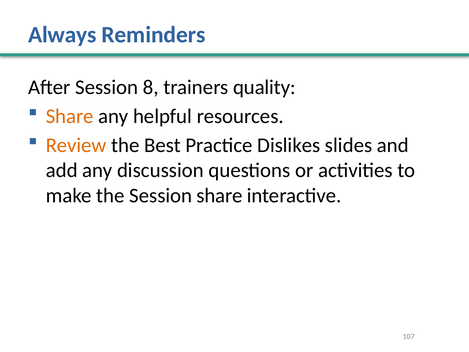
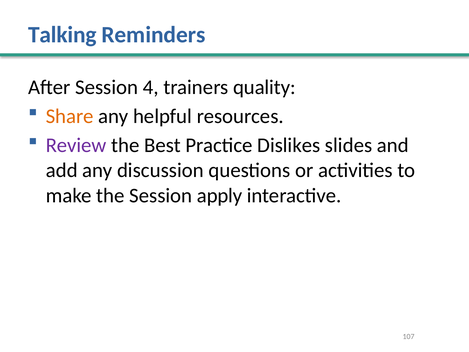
Always: Always -> Talking (62, 35)
8: 8 -> 4 (151, 87)
Review colour: orange -> purple (76, 145)
Session share: share -> apply (220, 195)
